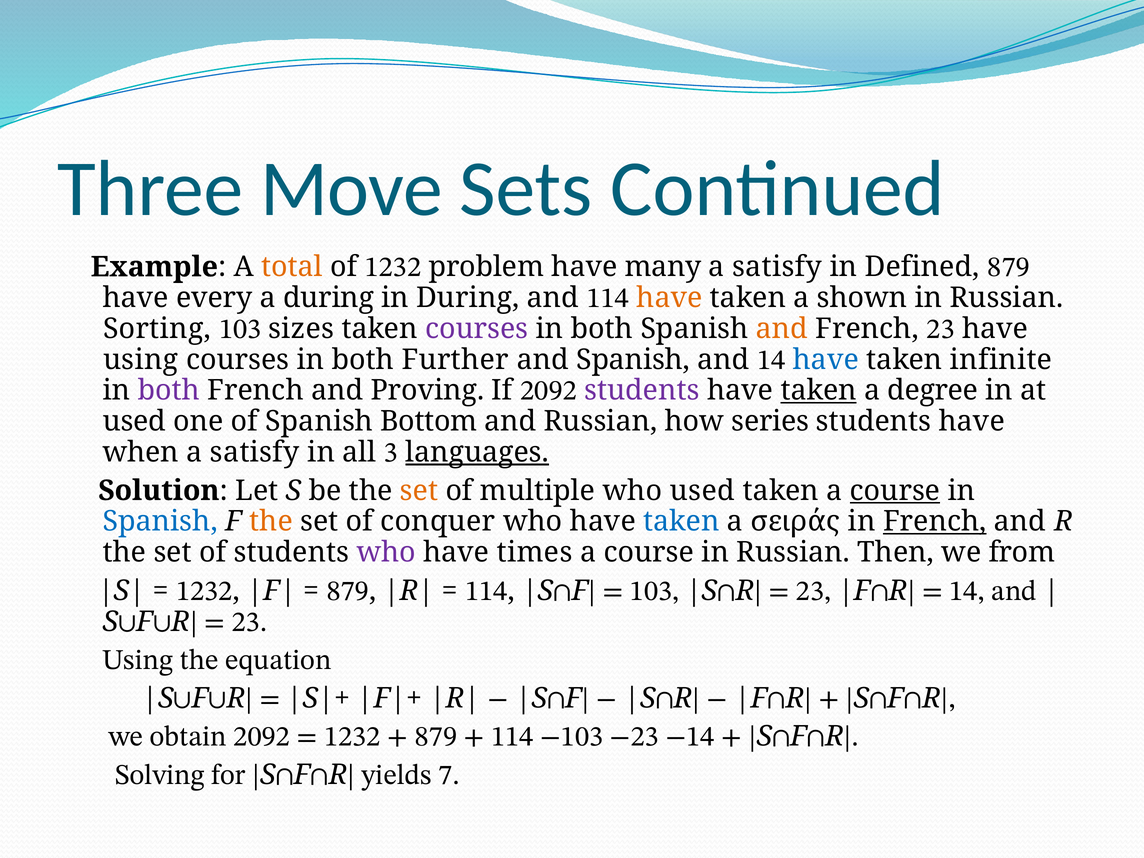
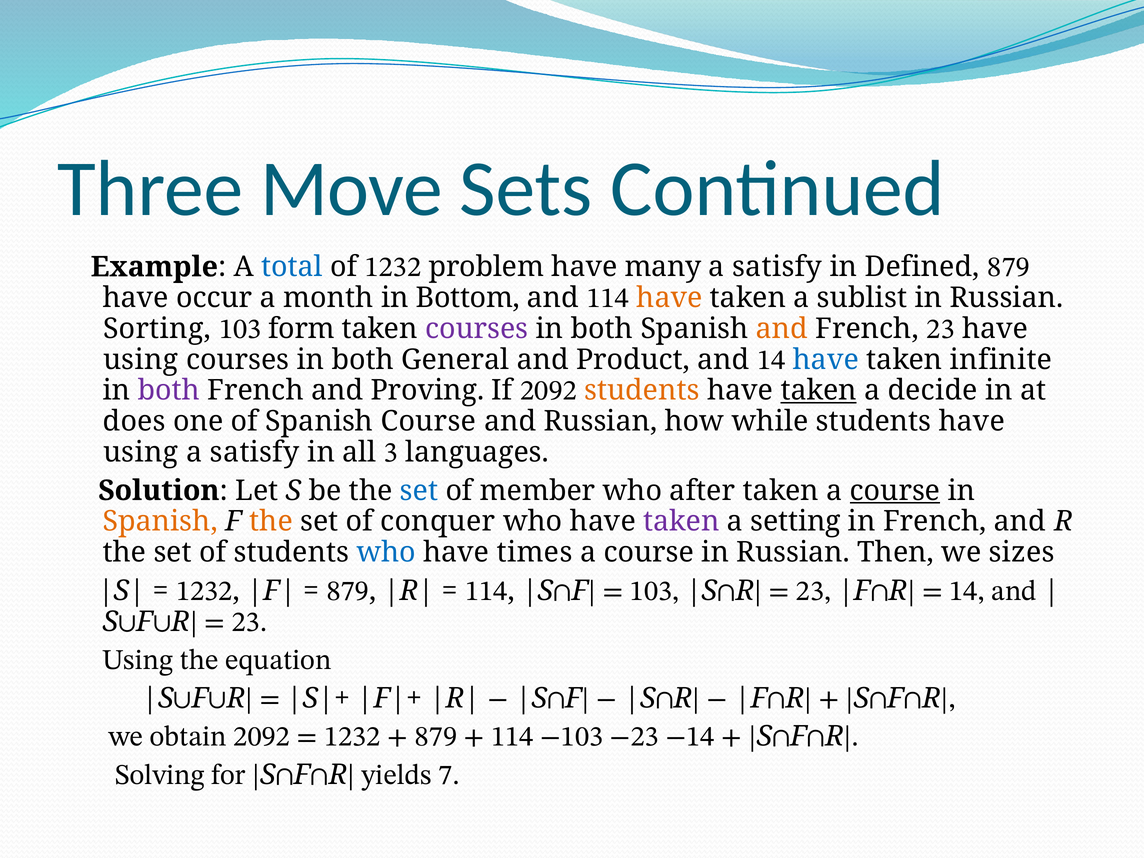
total colour: orange -> blue (292, 267)
every: every -> occur (214, 298)
a during: during -> month (328, 298)
During: During -> Bottom (468, 298)
shown: shown -> sublist (862, 298)
sizes: sizes -> form (301, 329)
Further: Further -> General (455, 360)
and Spanish: Spanish -> Product (633, 360)
students colour: purple -> orange (642, 391)
degree: degree -> decide (933, 391)
used: used -> does (134, 421)
Spanish Bottom: Bottom -> Course (429, 421)
series: series -> while (770, 421)
when: when -> using (141, 452)
languages underline: present -> none (477, 452)
set colour: orange -> blue (419, 491)
multiple: multiple -> member (538, 491)
who used: used -> after (702, 491)
Spanish colour: blue -> orange (160, 521)
taken colour: blue -> purple (681, 521)
σειράς: σειράς -> setting (795, 521)
French underline: present -> none (935, 521)
who colour: purple -> blue (386, 552)
from: from -> sizes (1022, 552)
